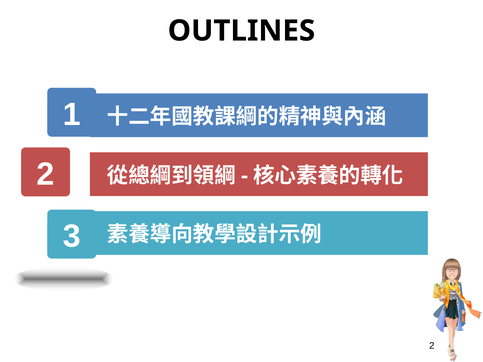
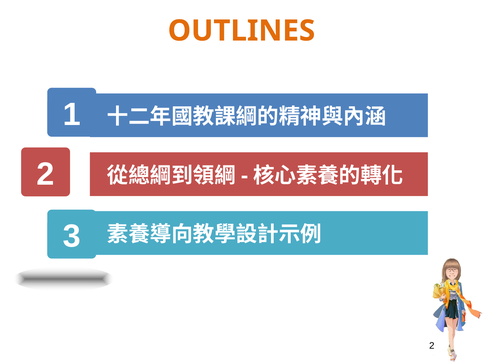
OUTLINES colour: black -> orange (241, 31)
